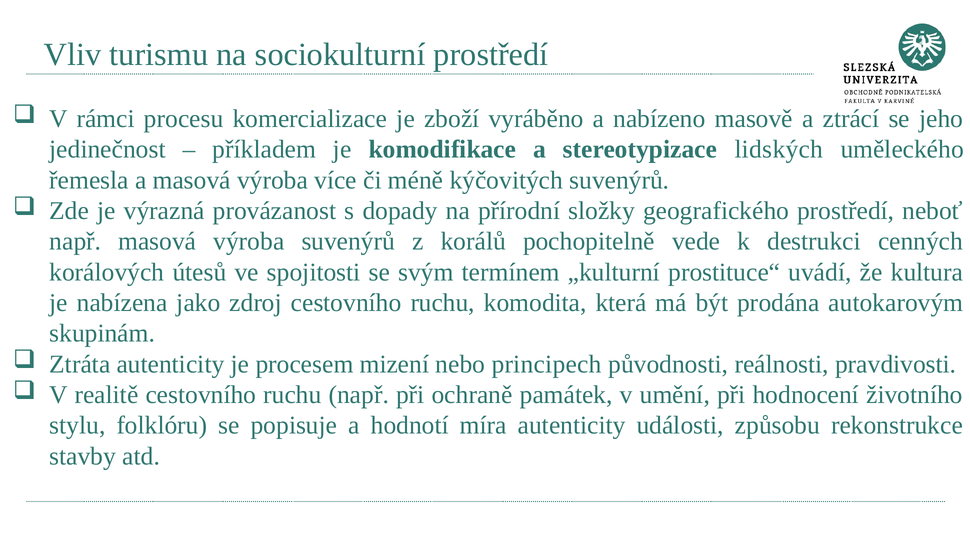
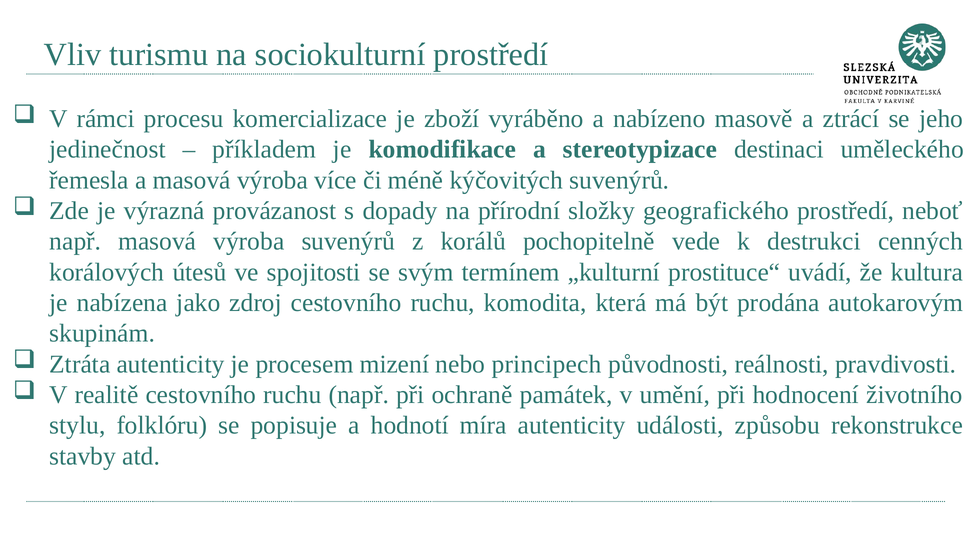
lidských: lidských -> destinaci (779, 150)
